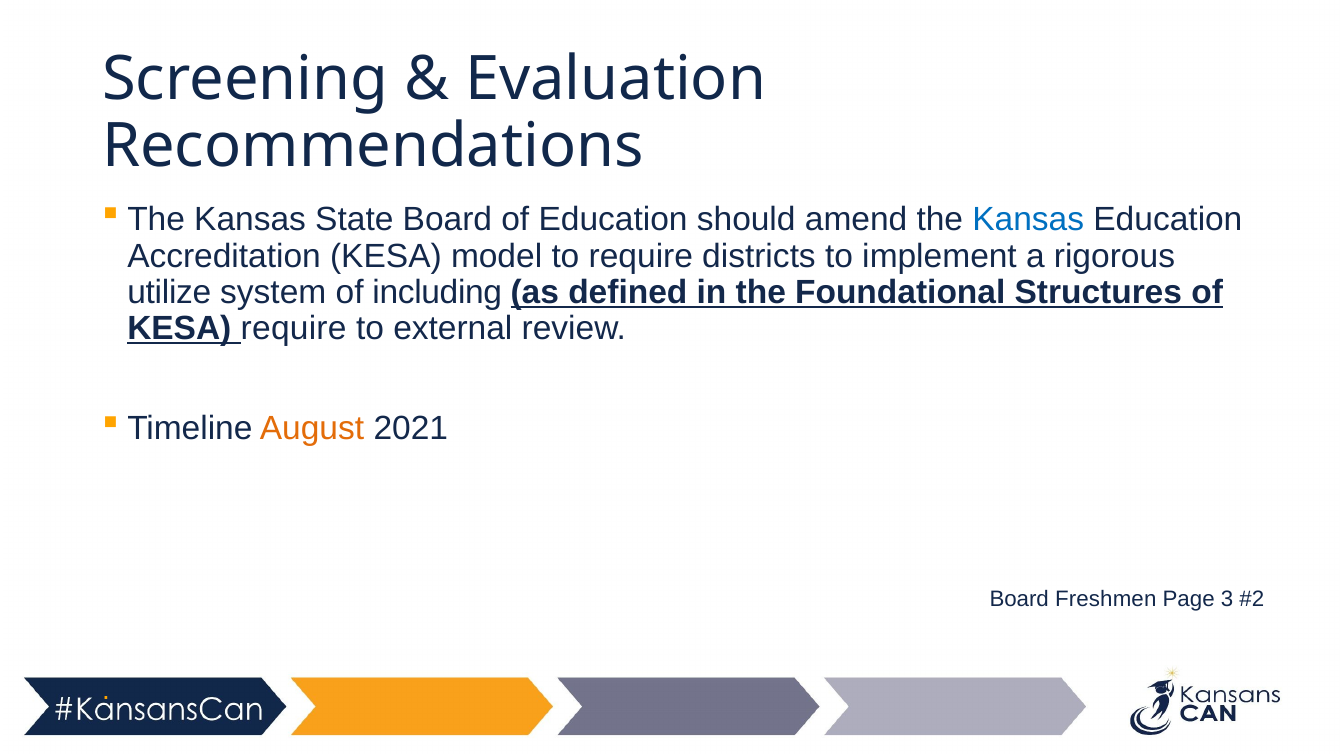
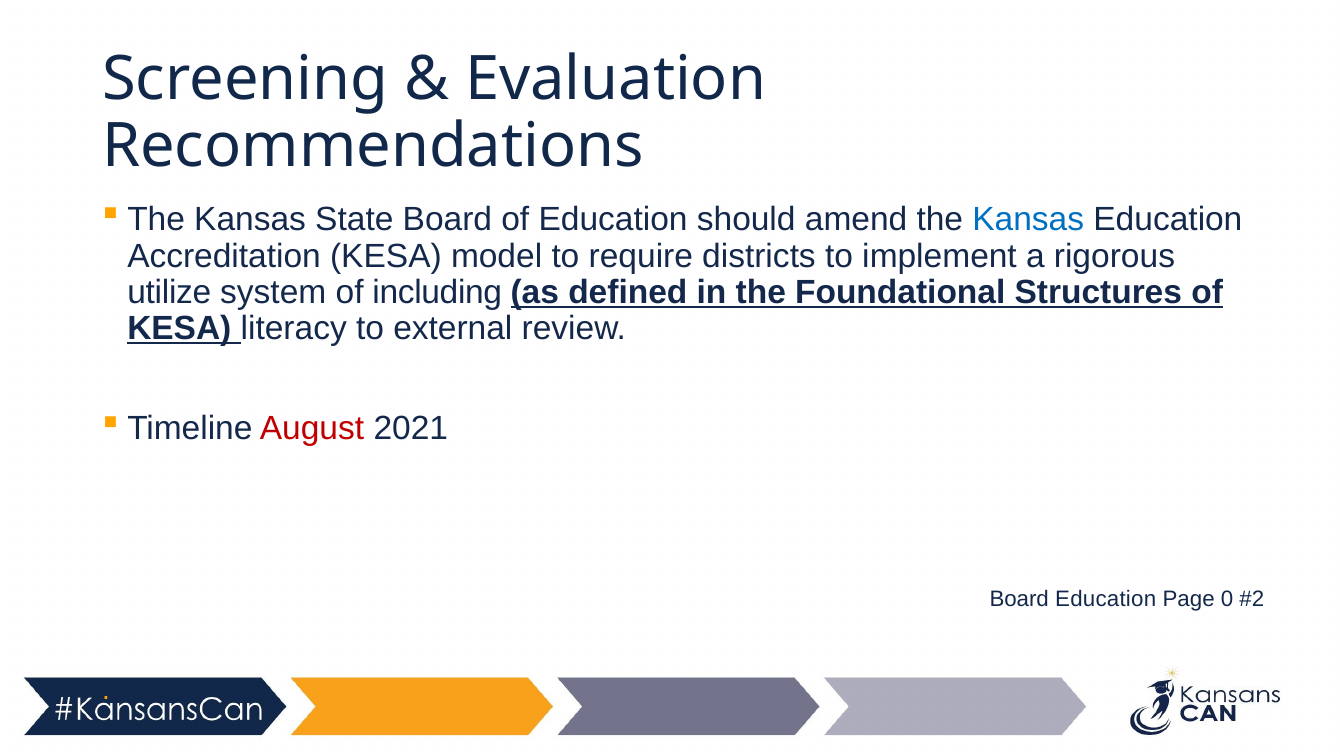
KESA require: require -> literacy (294, 328)
August colour: orange -> red (312, 428)
Board Freshmen: Freshmen -> Education (1106, 599)
3: 3 -> 0 (1227, 599)
